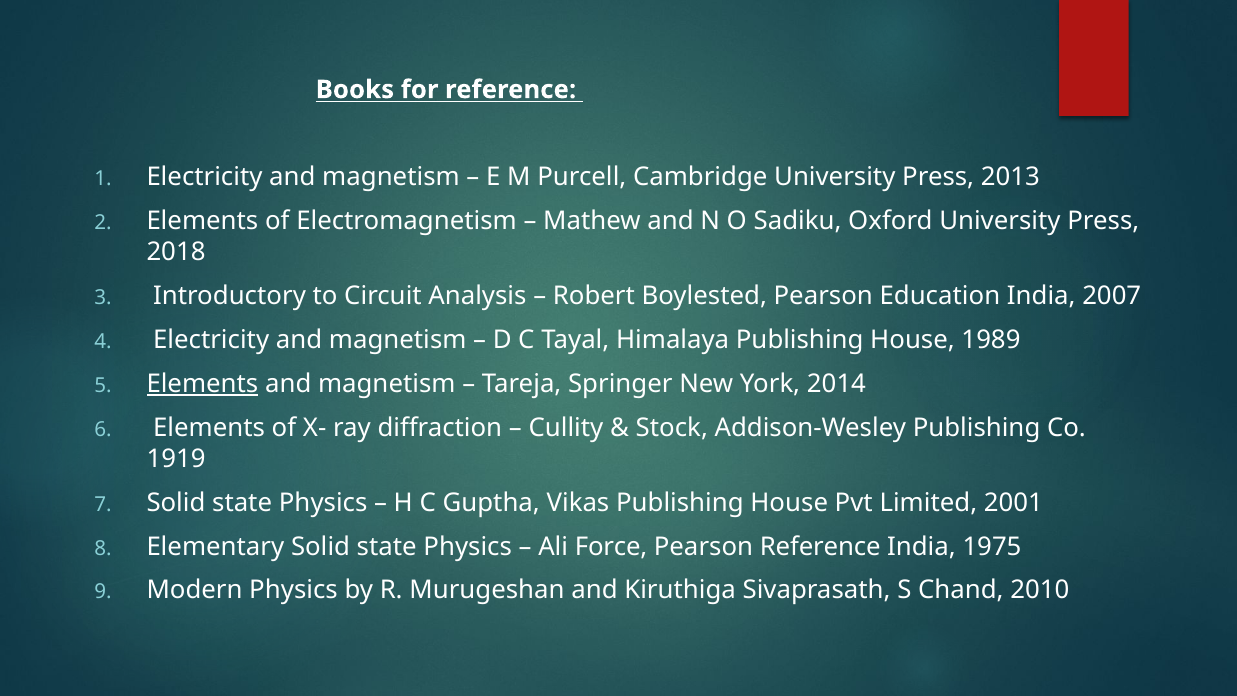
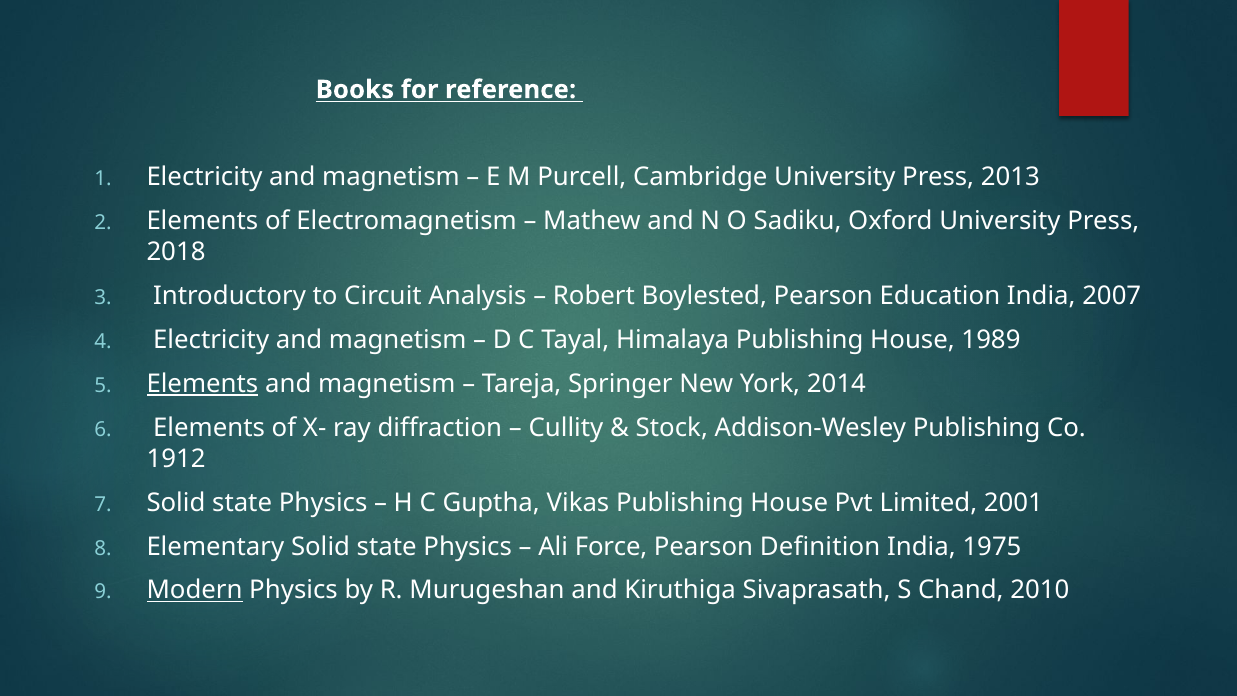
1919: 1919 -> 1912 (176, 459)
Pearson Reference: Reference -> Definition (820, 546)
Modern underline: none -> present (195, 590)
